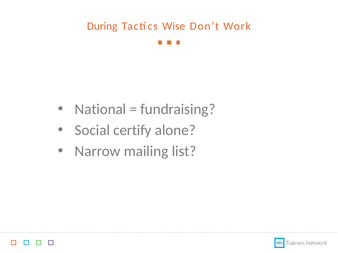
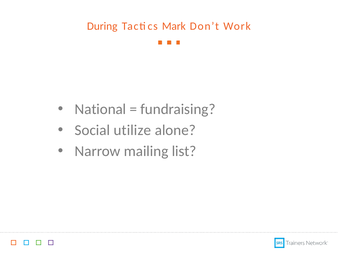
Wise: Wise -> Mark (174, 26)
certify: certify -> utilize (132, 130)
